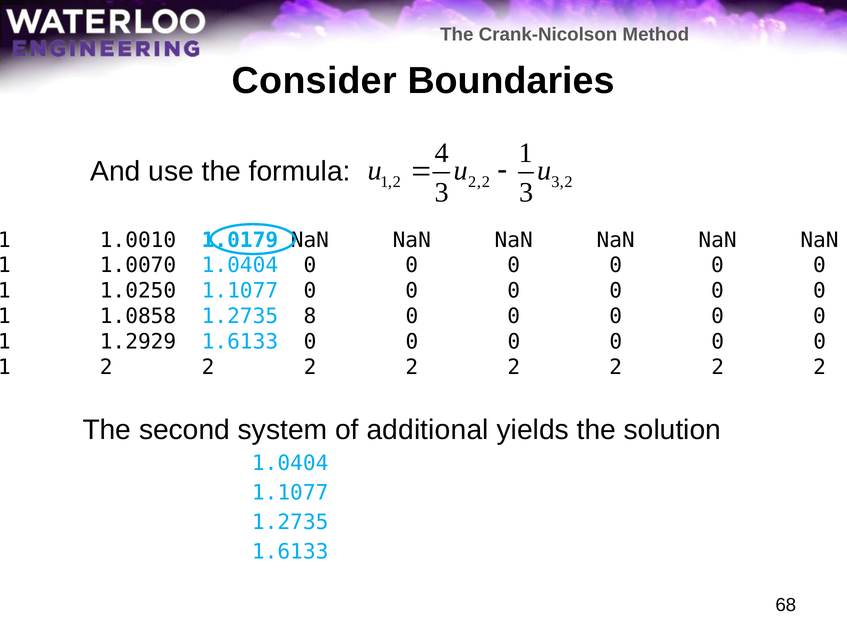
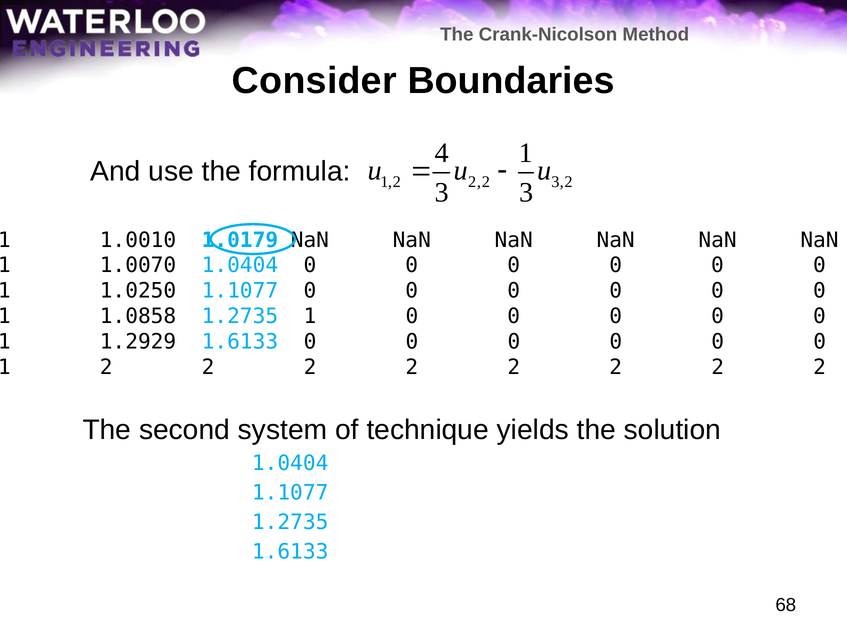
1.2735 8: 8 -> 1 (310, 316)
additional: additional -> technique (428, 430)
